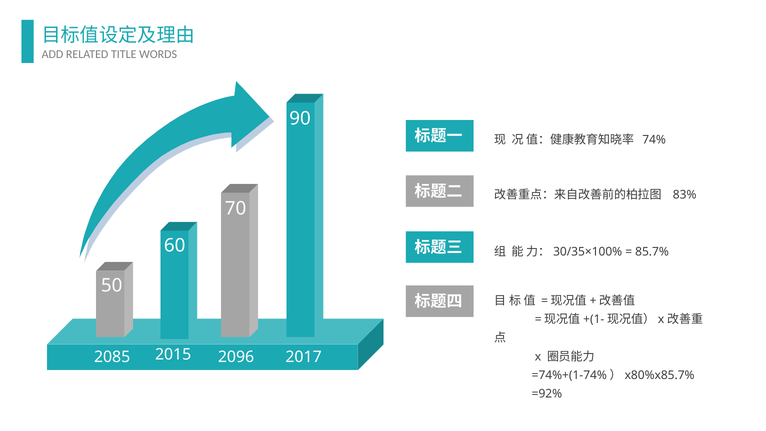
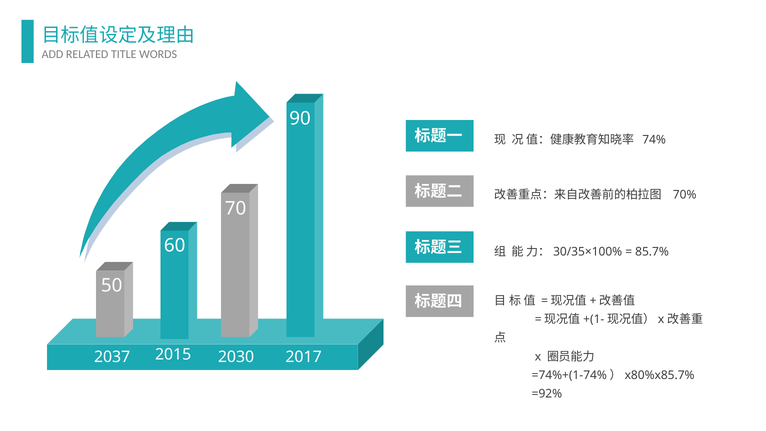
83%: 83% -> 70% (685, 195)
2085: 2085 -> 2037 (112, 357)
2096: 2096 -> 2030 (236, 357)
